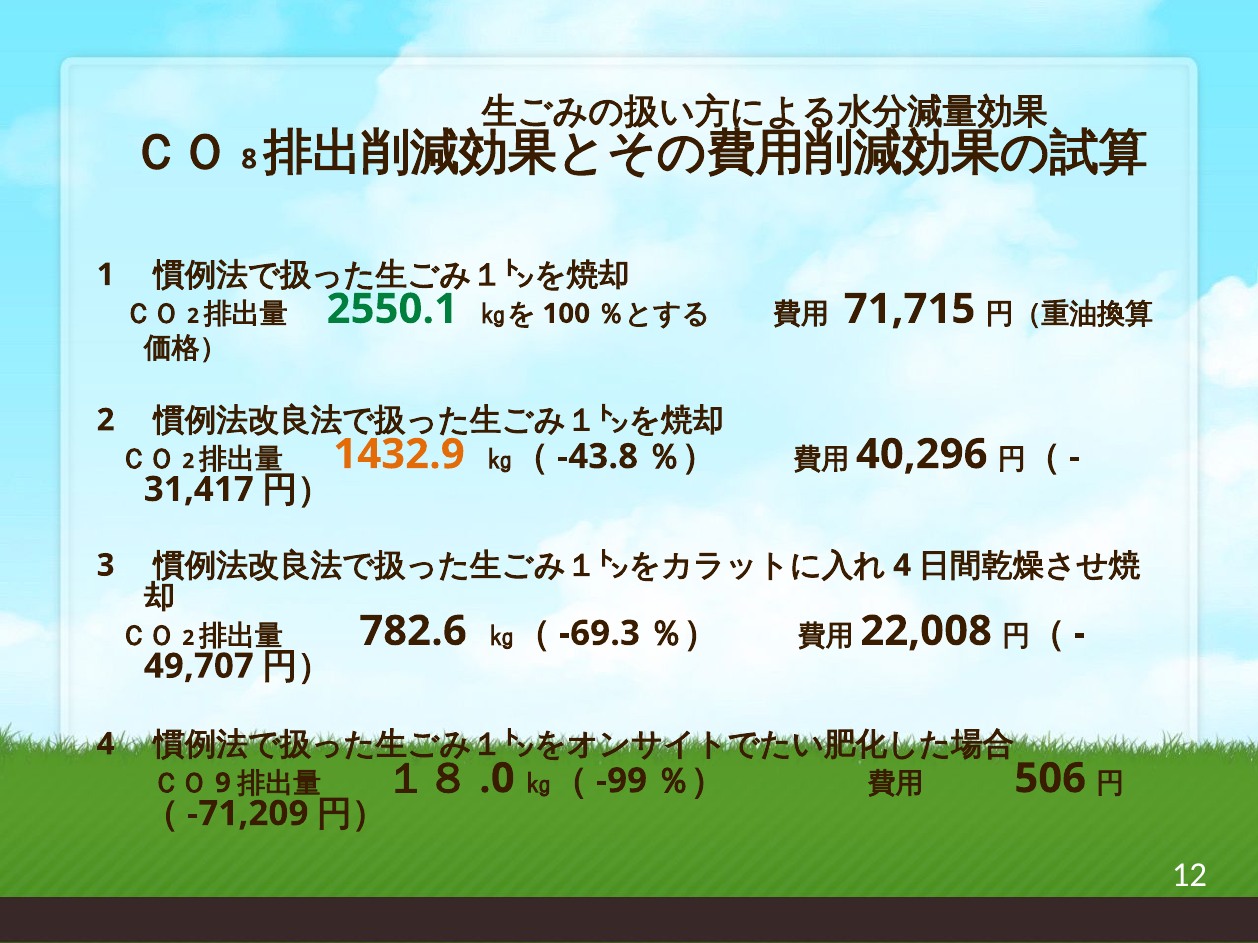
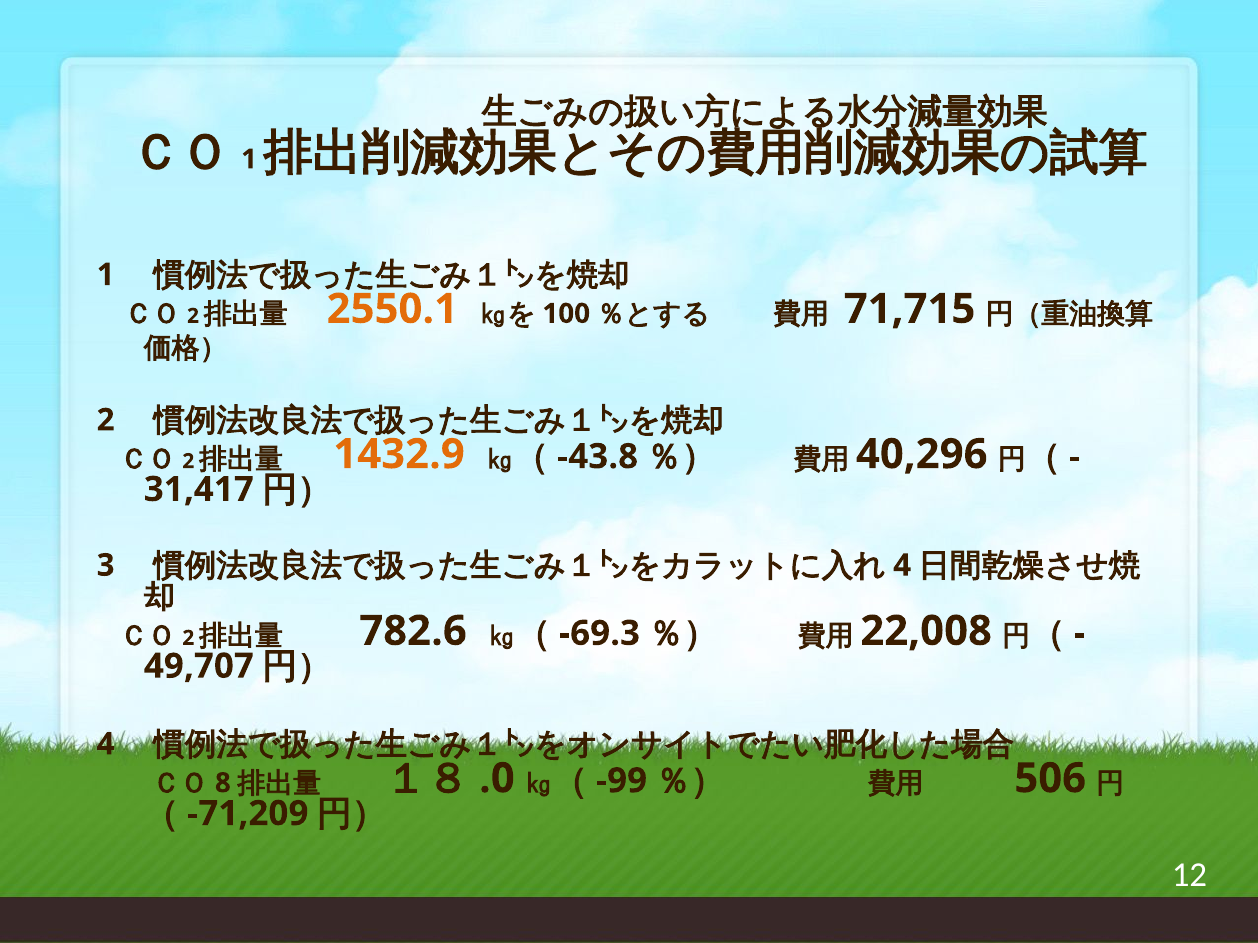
8: 8 -> 1 (249, 159)
2550.1 colour: green -> orange (392, 309)
9: 9 -> 8 (223, 783)
